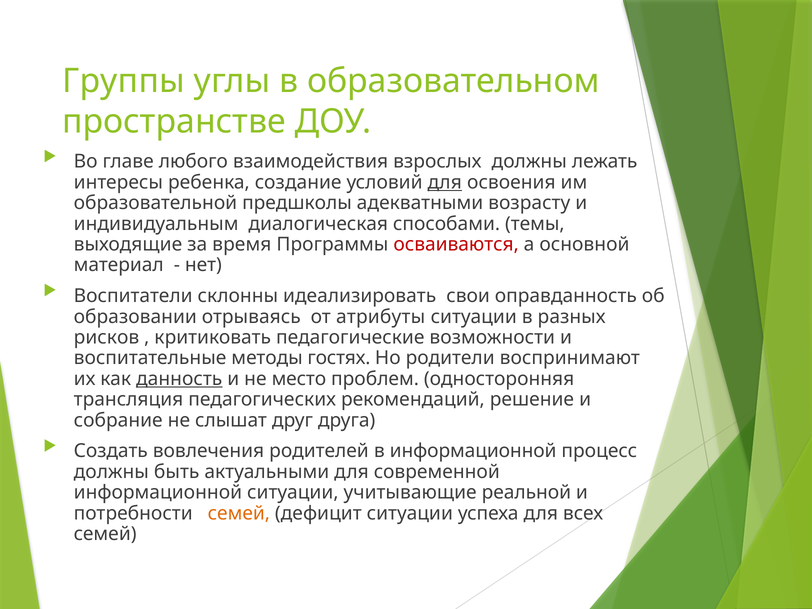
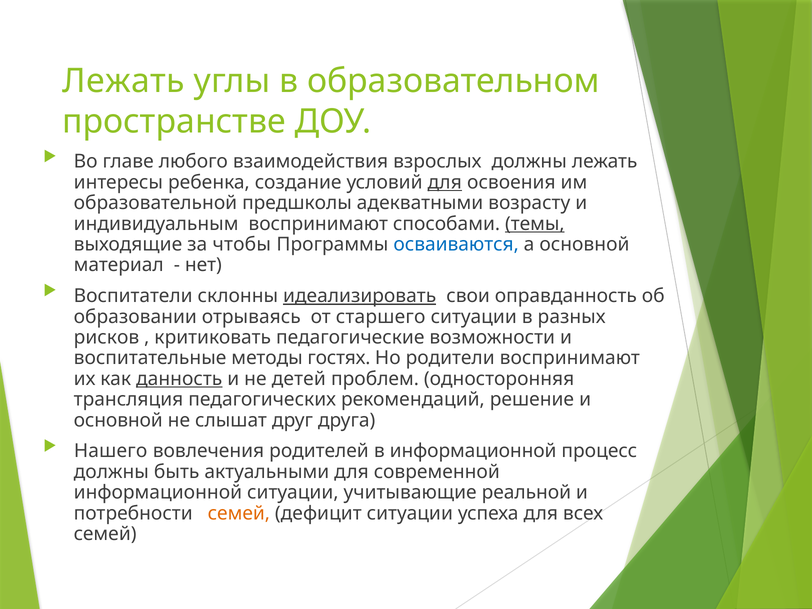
Группы: Группы -> Лежать (124, 81)
индивидуальным диалогическая: диалогическая -> воспринимают (318, 224)
темы underline: none -> present (535, 224)
время: время -> чтобы (242, 244)
осваиваются colour: red -> blue (456, 244)
идеализировать underline: none -> present (360, 296)
атрибуты: атрибуты -> старшего (381, 317)
место: место -> детей (299, 379)
собрание: собрание -> основной (118, 420)
Создать: Создать -> Нашего (111, 451)
